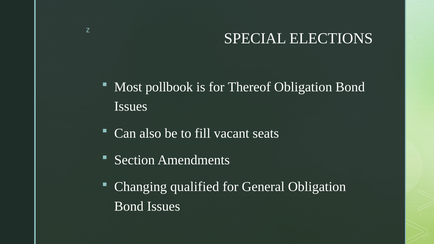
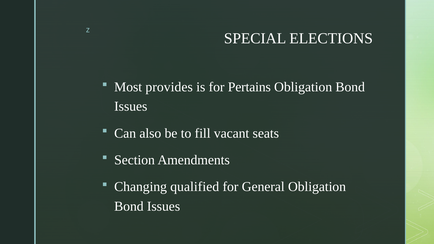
pollbook: pollbook -> provides (169, 87)
Thereof: Thereof -> Pertains (249, 87)
